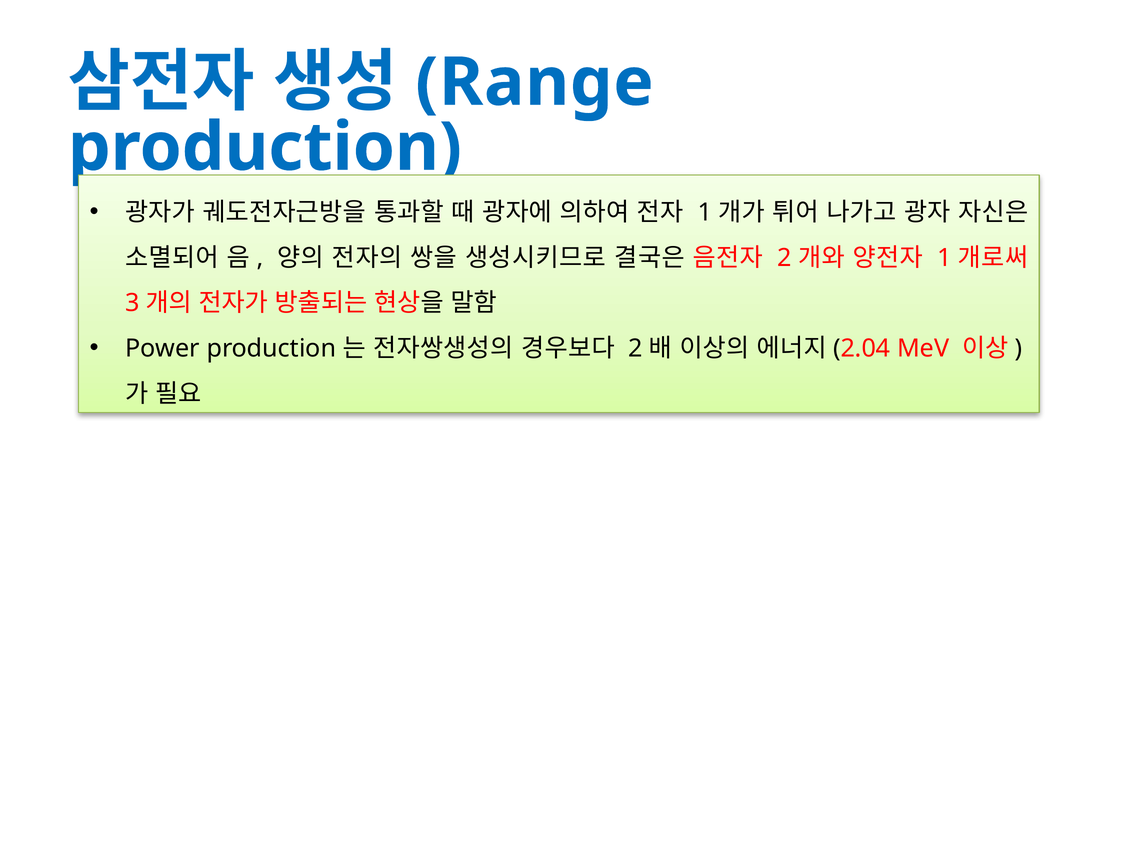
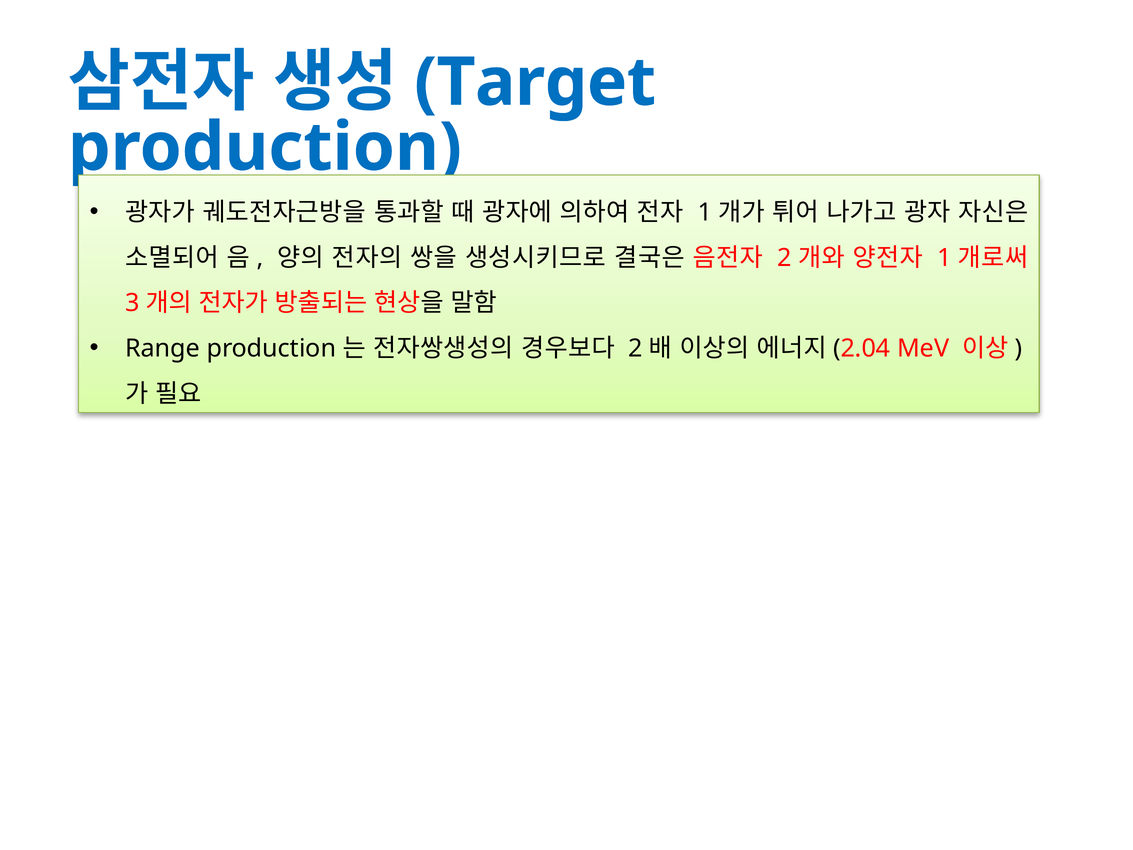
Range: Range -> Target (535, 82)
Power: Power -> Range (162, 348)
